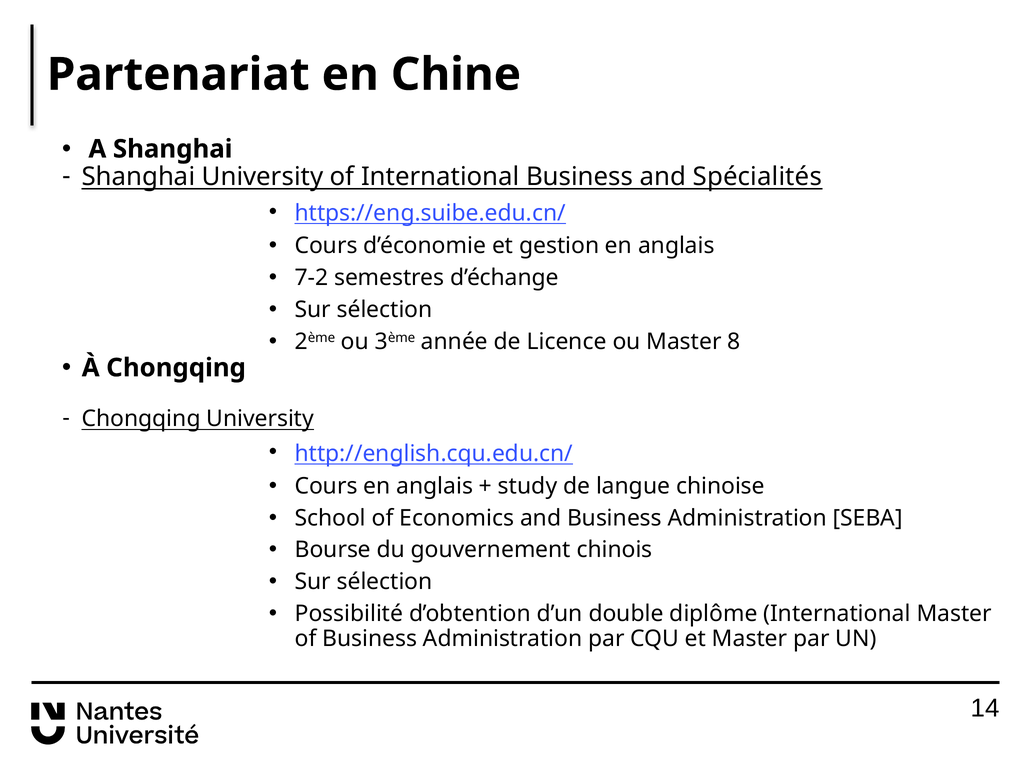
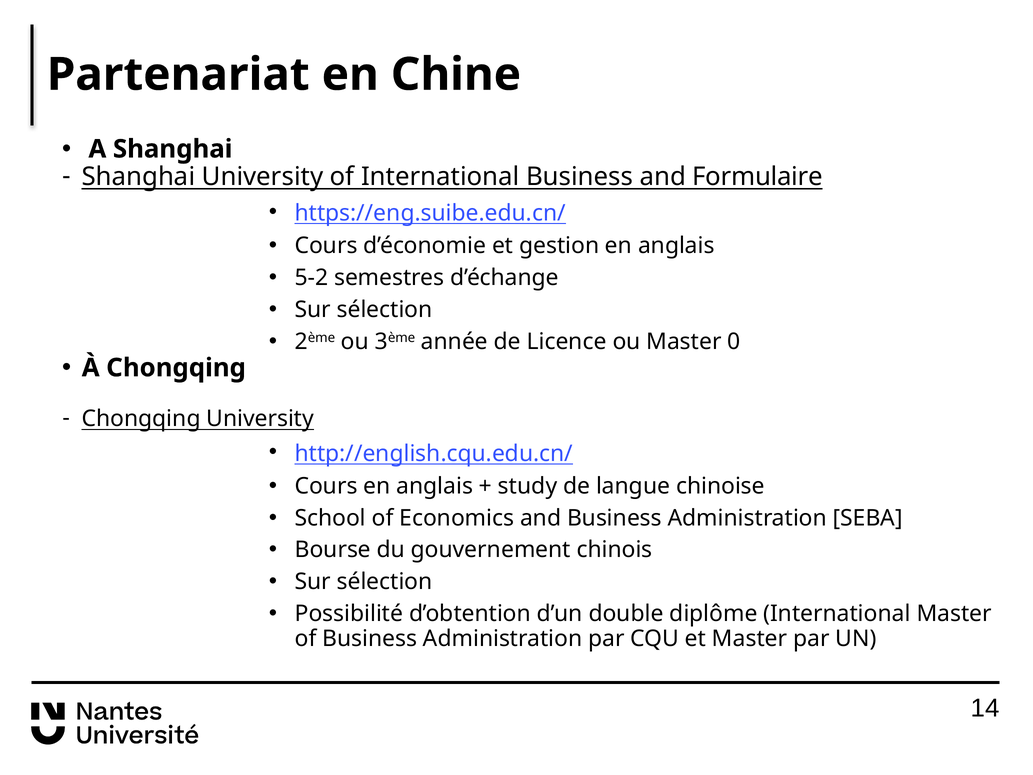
Spécialités: Spécialités -> Formulaire (758, 177)
7-2: 7-2 -> 5-2 (311, 277)
8: 8 -> 0 (734, 341)
